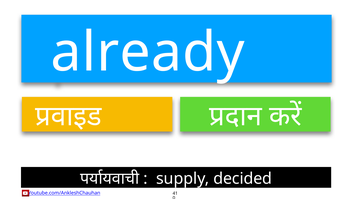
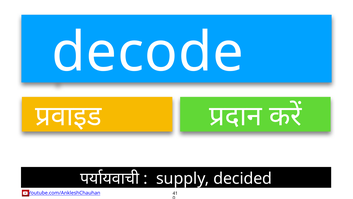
already: already -> decode (148, 52)
